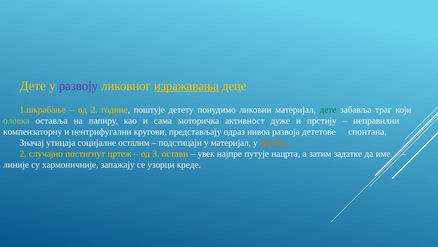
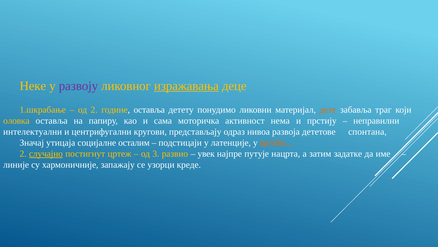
Дете: Дете -> Неке (33, 86)
године поштује: поштује -> оставља (149, 110)
дете colour: green -> orange (328, 110)
оловка colour: light green -> yellow (16, 121)
дуже: дуже -> нема (280, 121)
компензаторну: компензаторну -> интелектуални (33, 131)
у материјал: материјал -> латенције (231, 142)
случајно underline: none -> present (46, 153)
остави: остави -> развио (175, 153)
